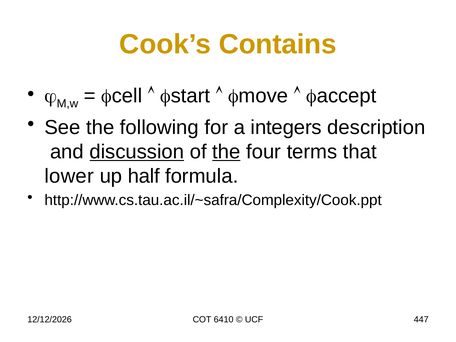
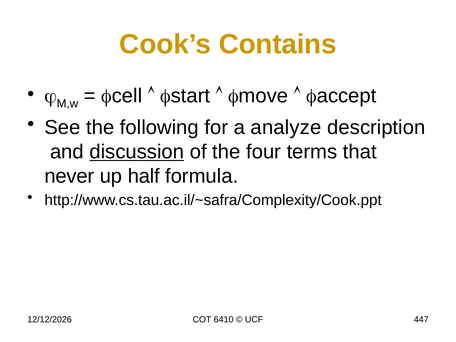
integers: integers -> analyze (286, 127)
the underline: present -> none (226, 152)
lower: lower -> never (69, 176)
